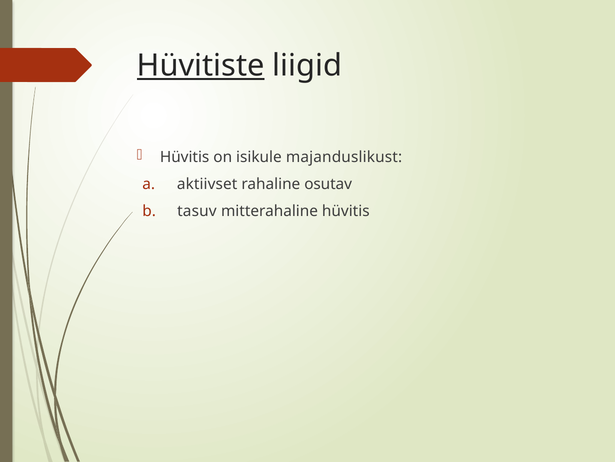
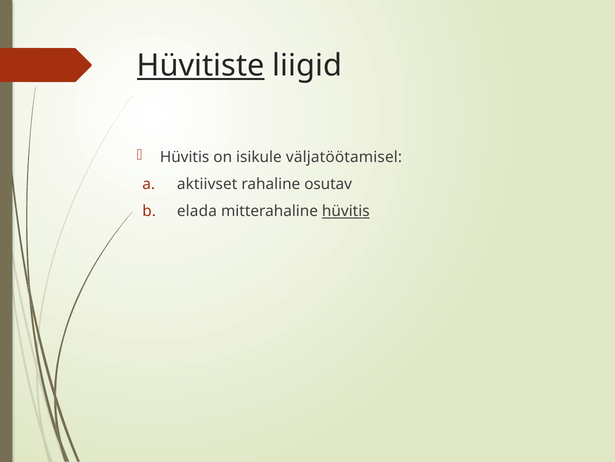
majanduslikust: majanduslikust -> väljatöötamisel (344, 157)
tasuv: tasuv -> elada (197, 211)
hüvitis underline: none -> present (346, 211)
